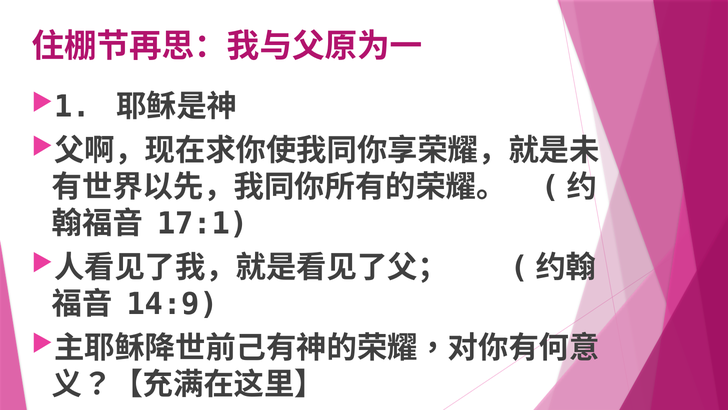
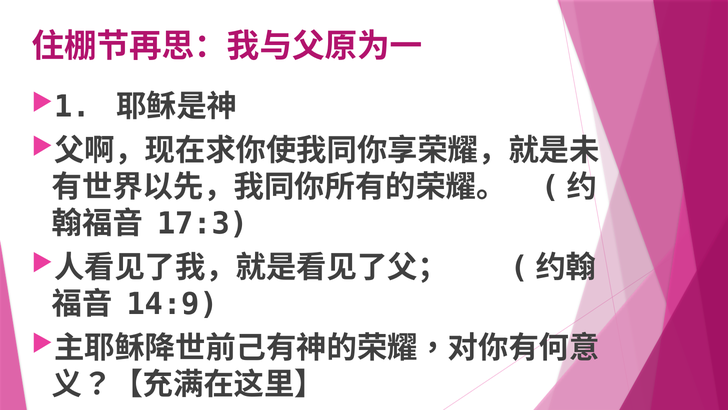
17:1: 17:1 -> 17:3 (203, 223)
